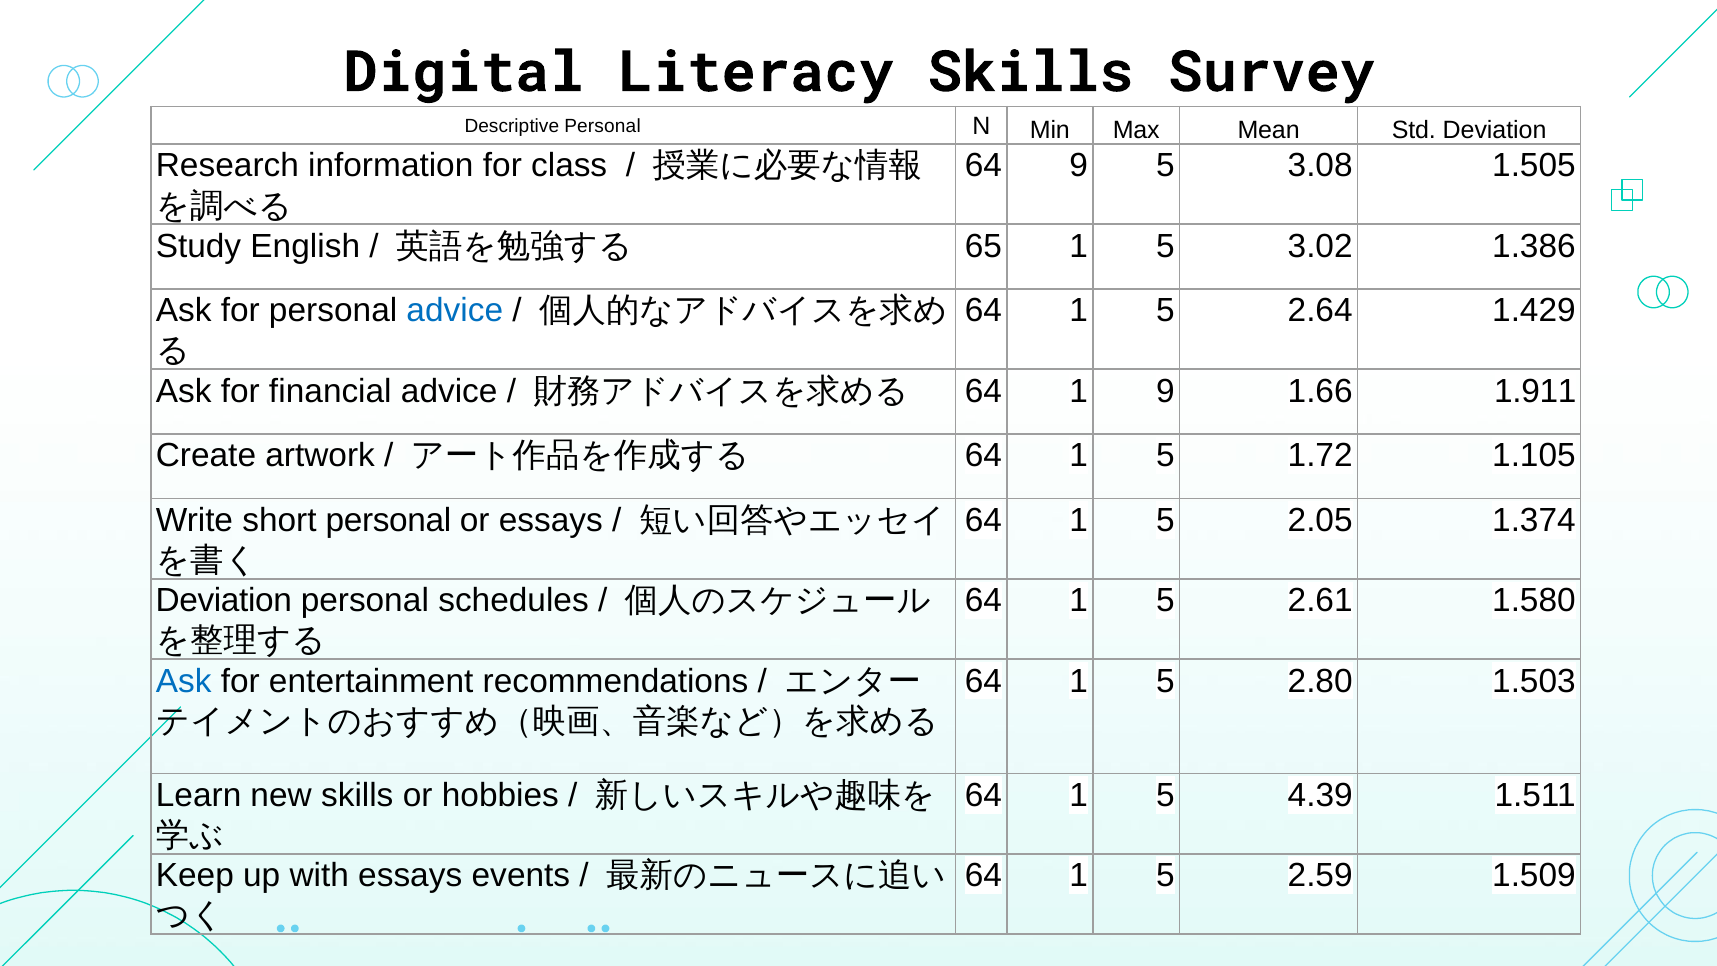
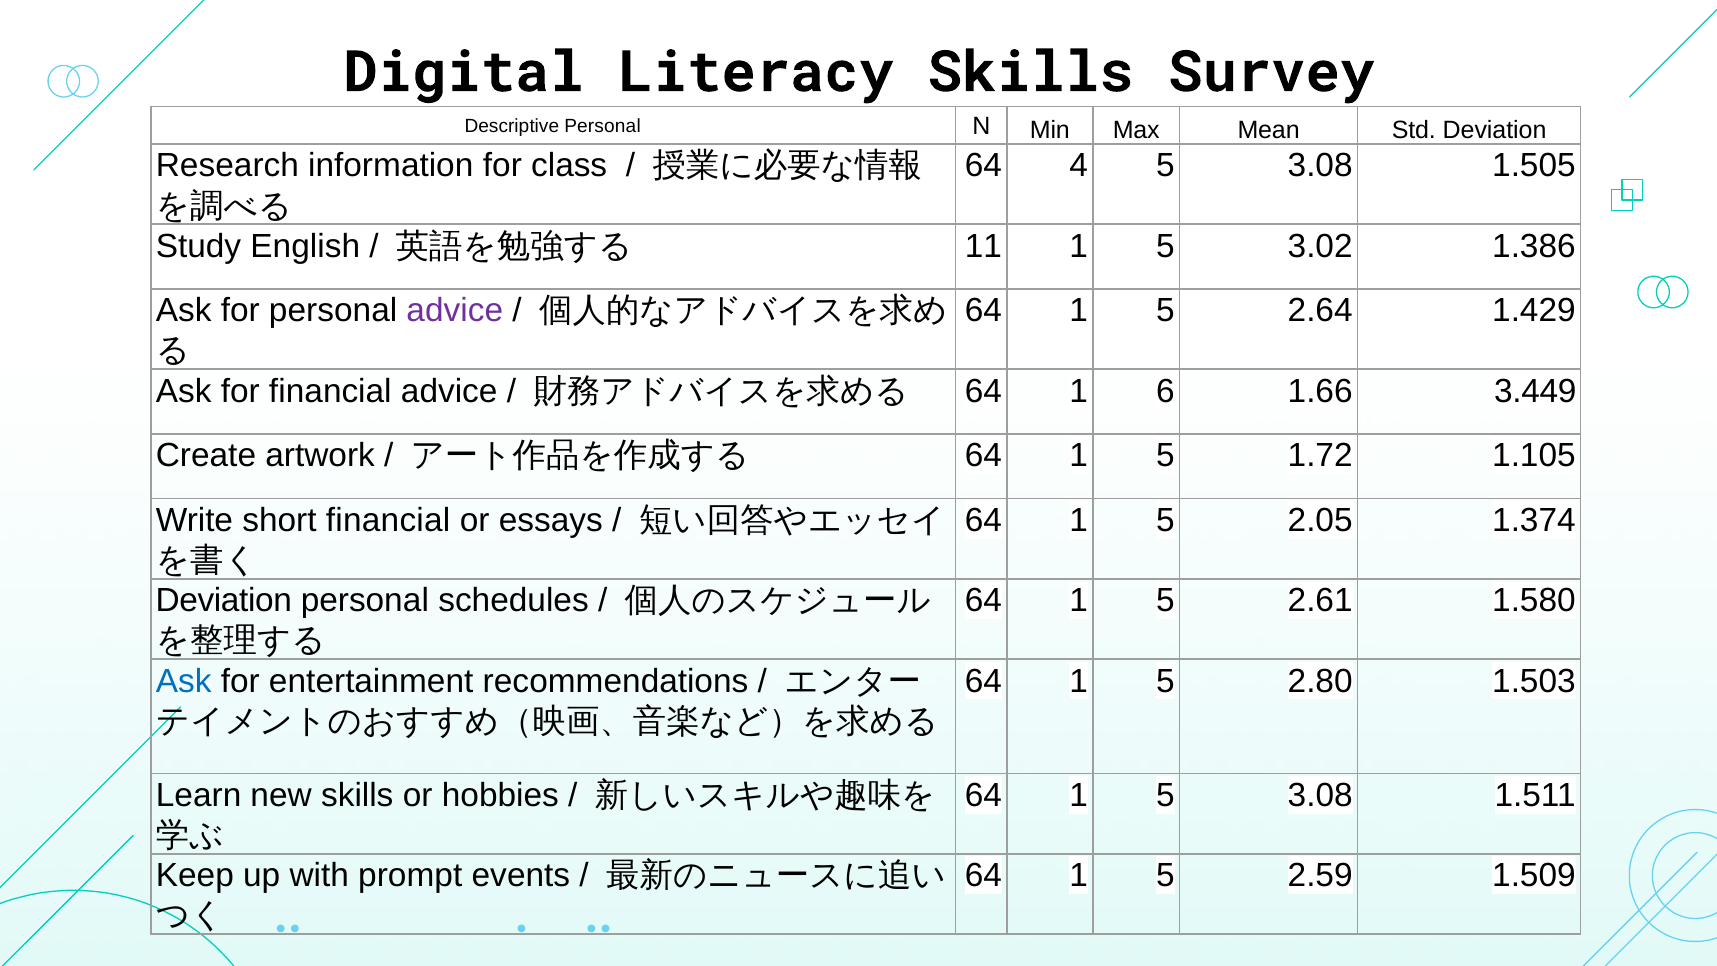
64 9: 9 -> 4 (1079, 166)
65: 65 -> 11 (983, 246)
advice colour: blue -> purple (455, 311)
1 9: 9 -> 6 (1165, 391)
1.911: 1.911 -> 3.449 (1535, 391)
short personal: personal -> financial (388, 520)
1 5 4.39: 4.39 -> 3.08 (1320, 795)
with essays: essays -> prompt (410, 876)
